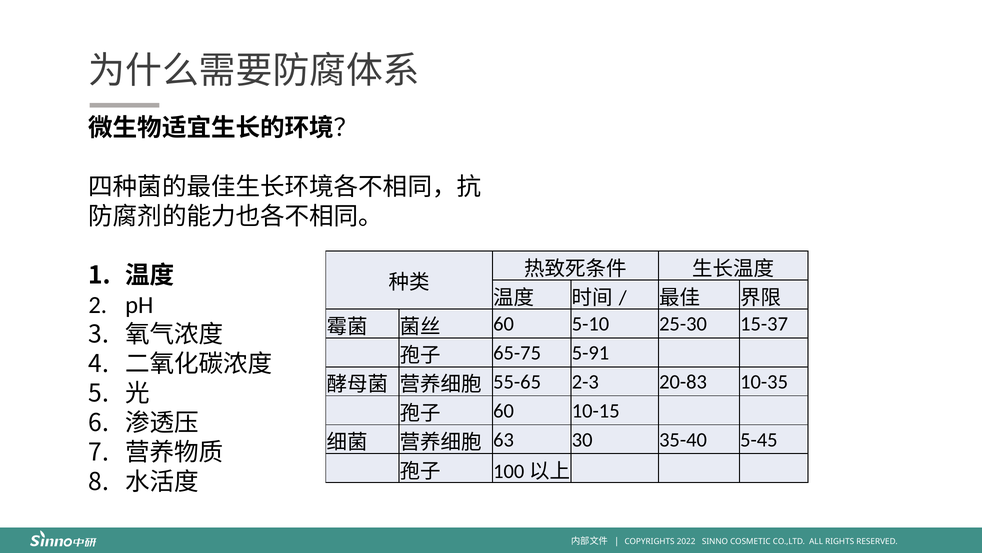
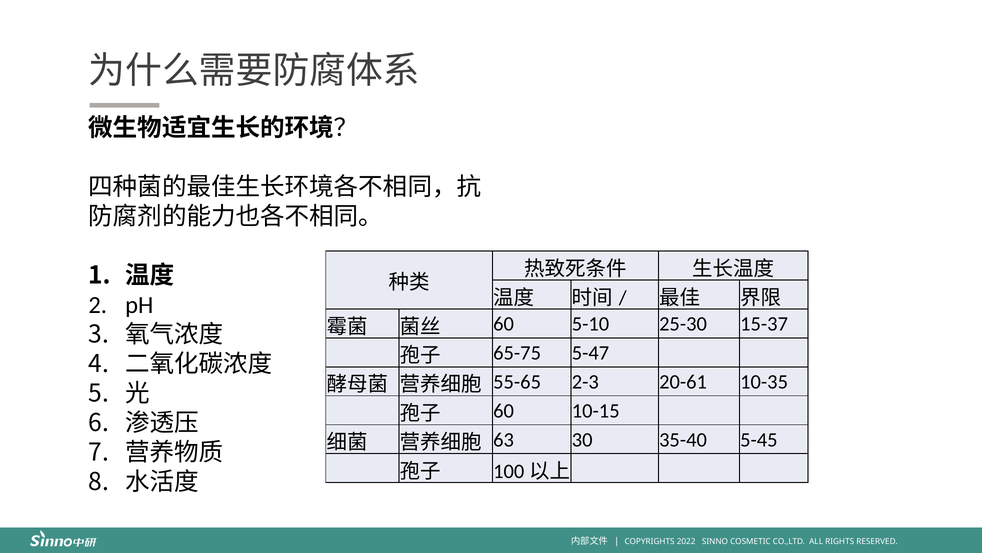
5-91: 5-91 -> 5-47 (591, 353)
20-83: 20-83 -> 20-61 (683, 381)
